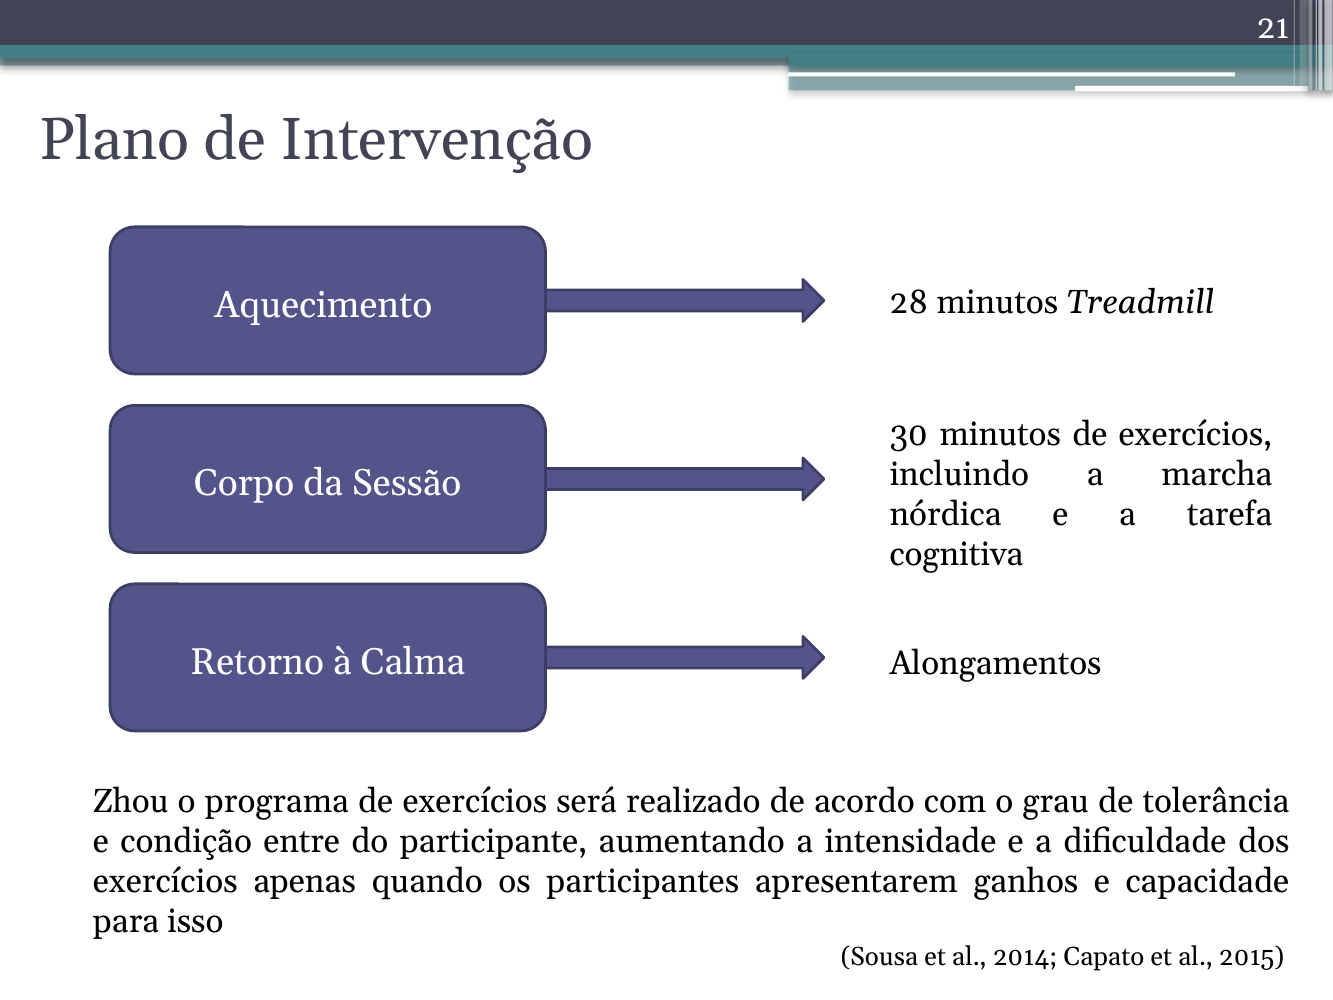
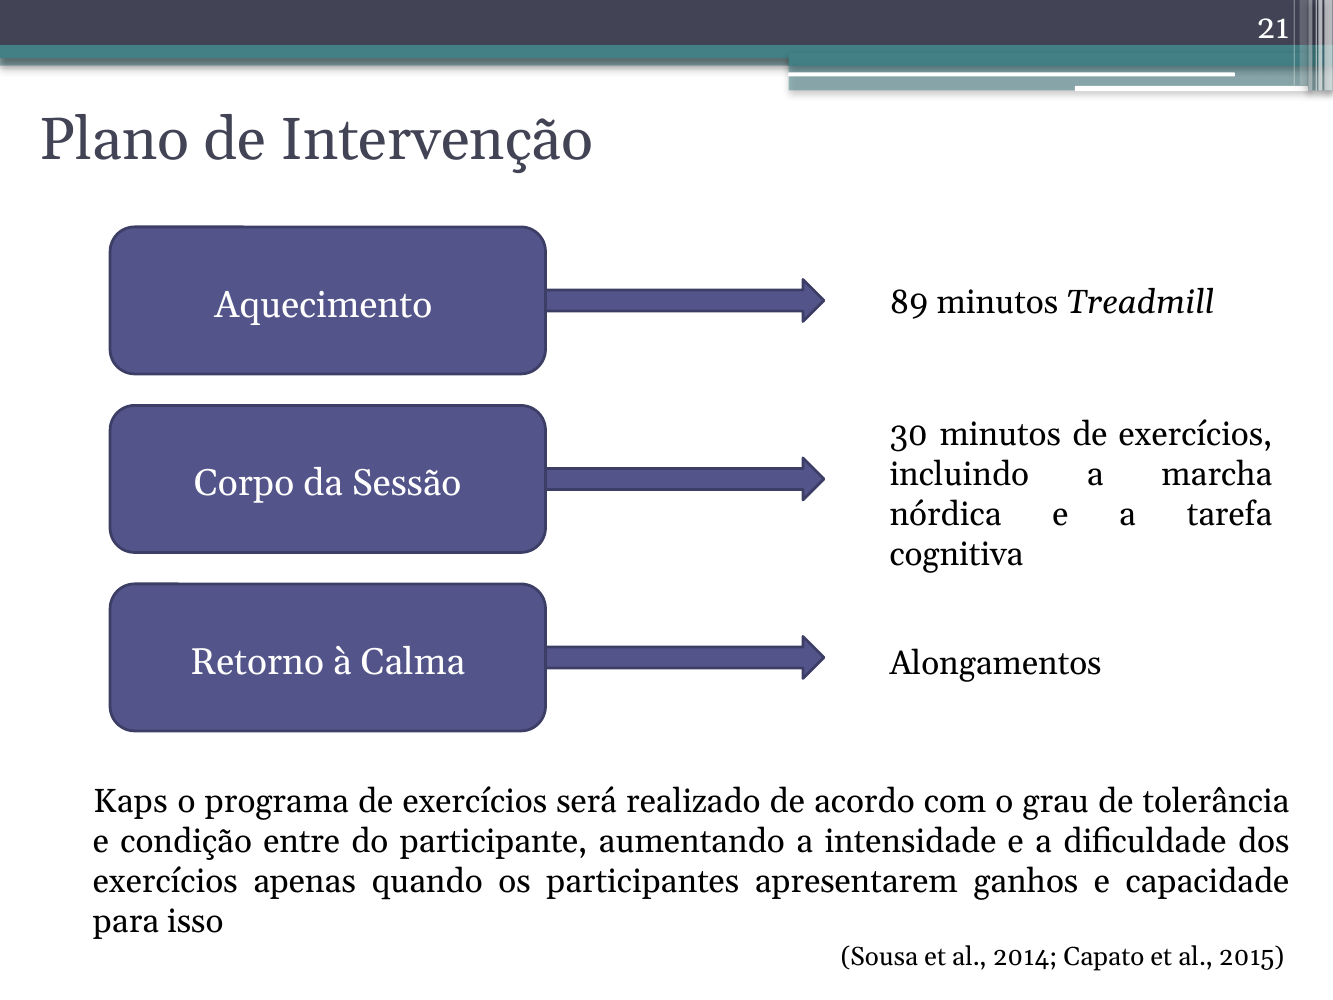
28: 28 -> 89 (909, 302)
Zhou: Zhou -> Kaps (131, 802)
